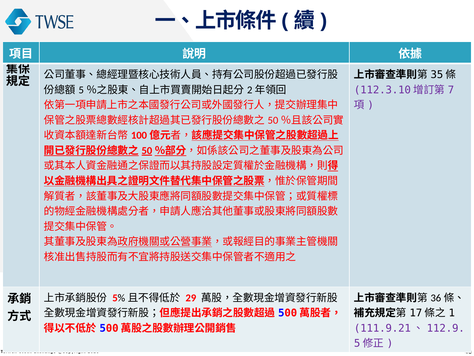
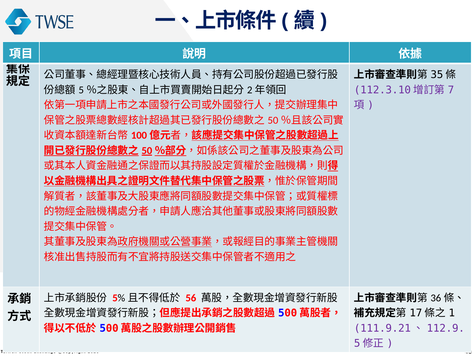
29: 29 -> 56 (191, 297)
